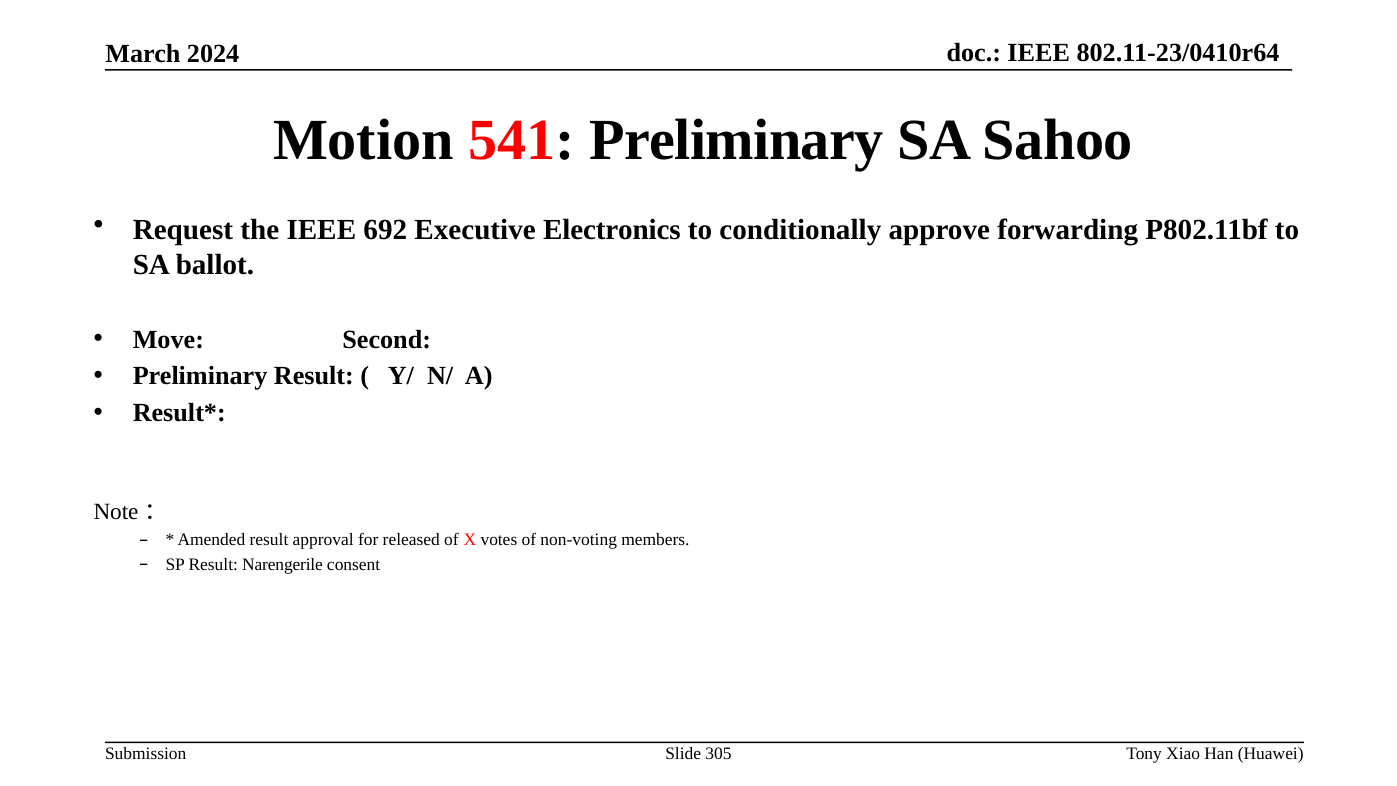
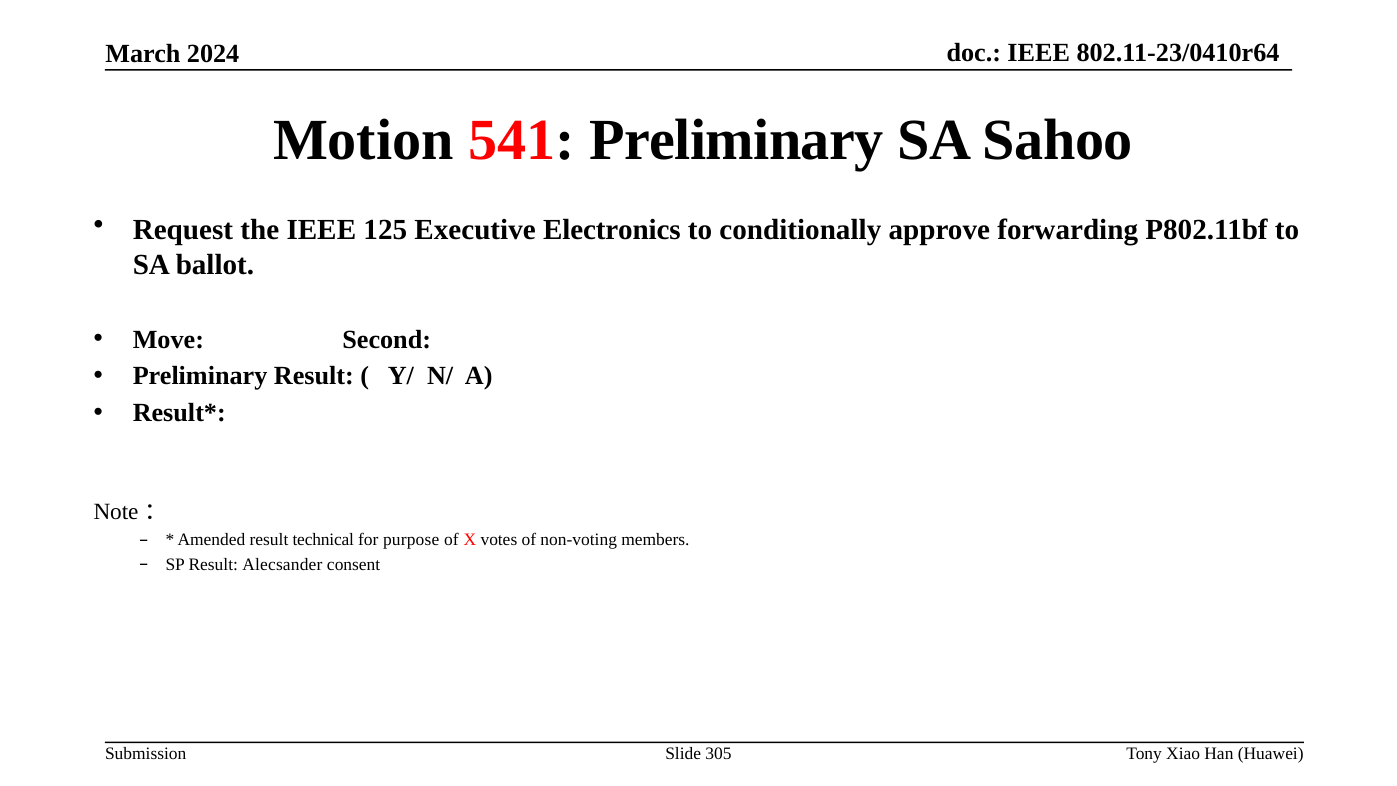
692: 692 -> 125 (385, 230)
approval: approval -> technical (323, 540)
released: released -> purpose (411, 540)
Narengerile: Narengerile -> Alecsander (282, 564)
